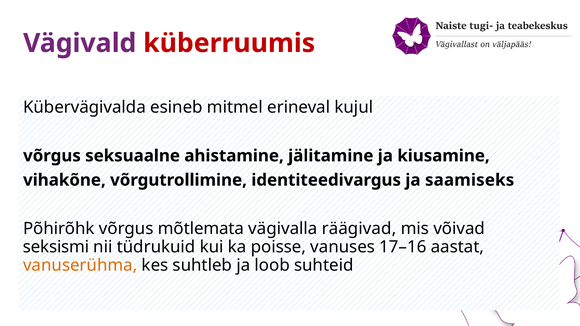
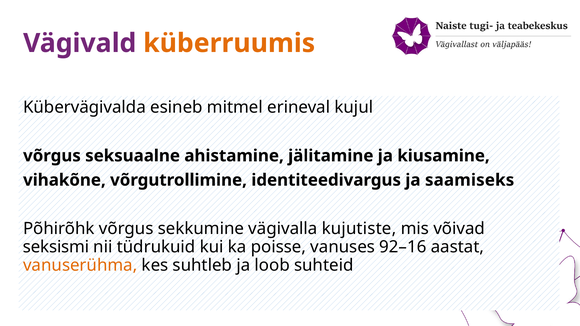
küberruumis colour: red -> orange (229, 43)
mõtlemata: mõtlemata -> sekkumine (201, 229)
räägivad: räägivad -> kujutiste (359, 229)
17–16: 17–16 -> 92–16 (403, 247)
